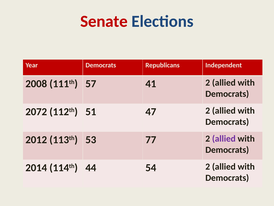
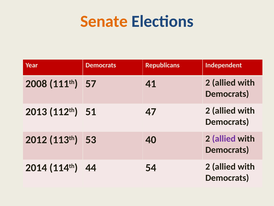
Senate colour: red -> orange (104, 21)
2072: 2072 -> 2013 (36, 111)
77: 77 -> 40 (151, 139)
